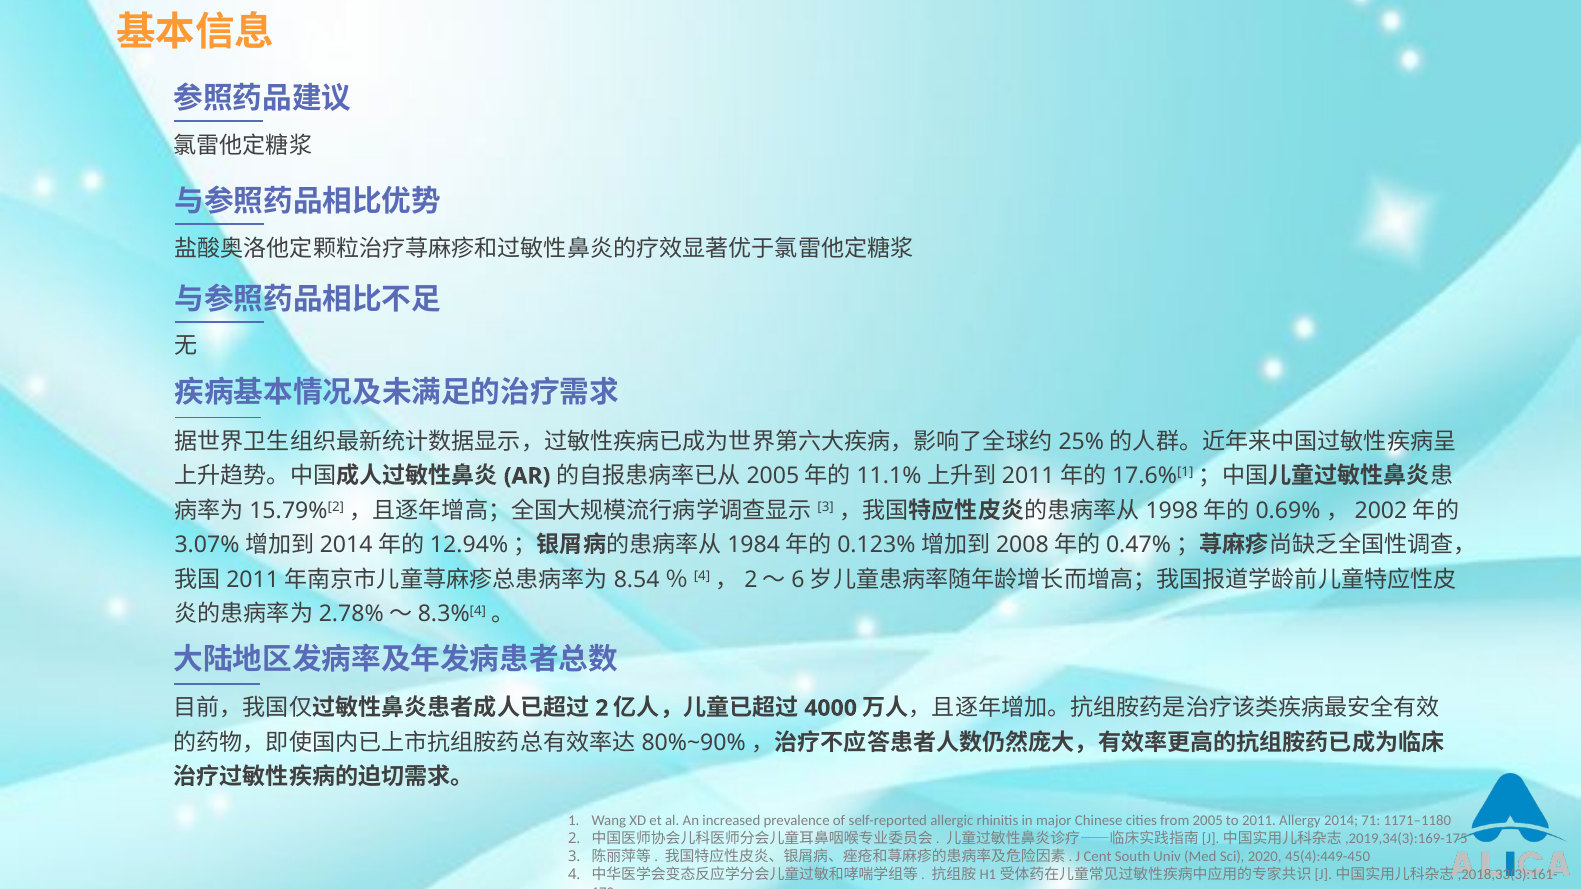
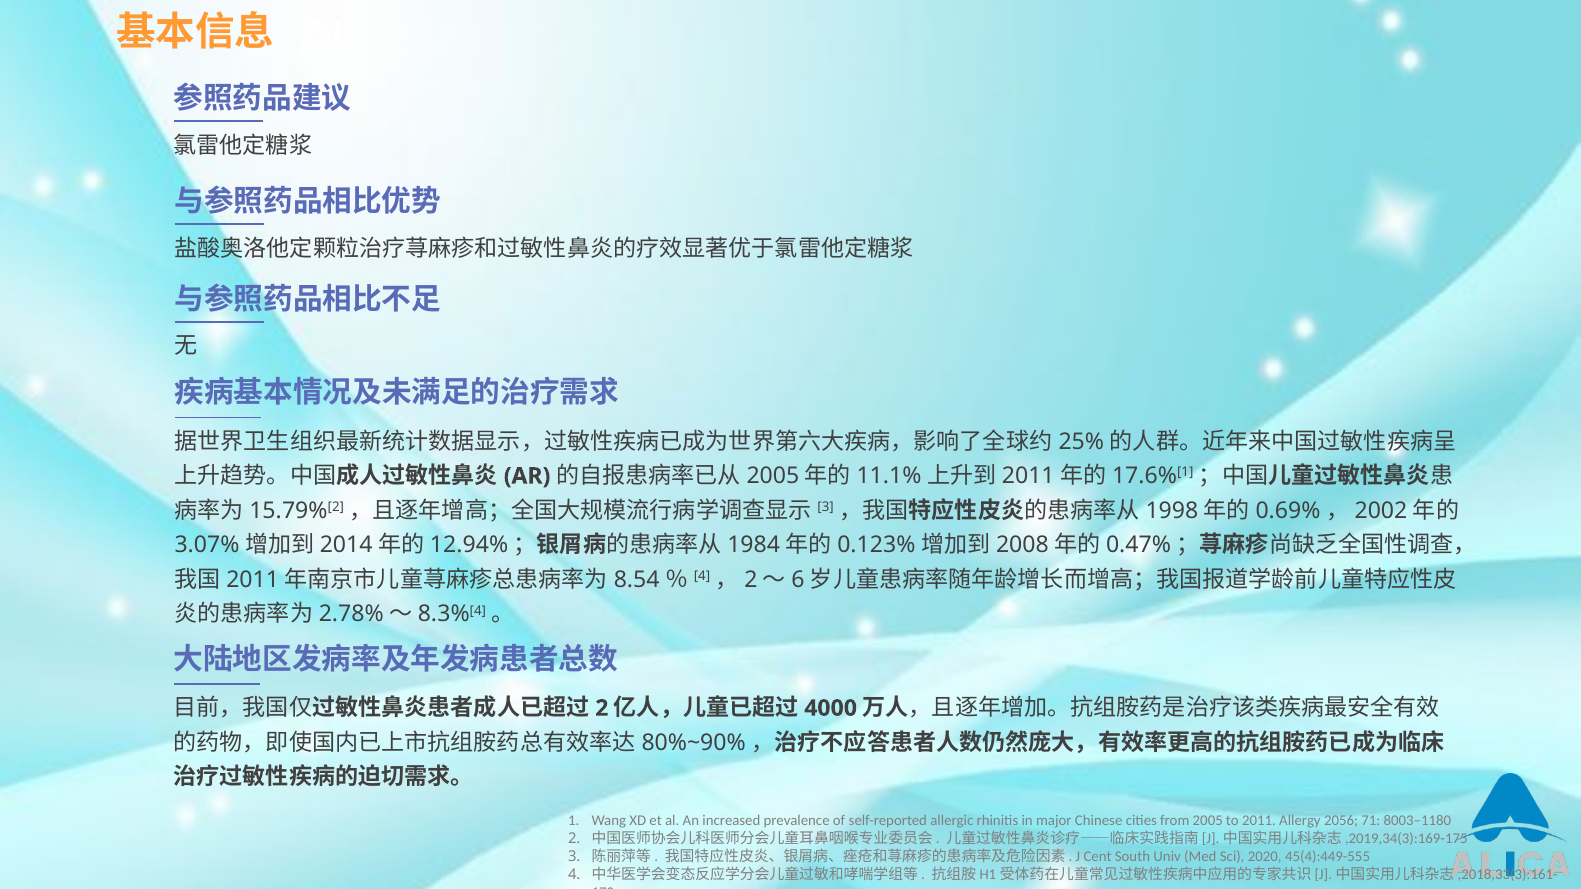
2014: 2014 -> 2056 (1341, 821)
1171–1180: 1171–1180 -> 8003–1180 (1417, 821)
45(4):449-450: 45(4):449-450 -> 45(4):449-555 (1328, 857)
